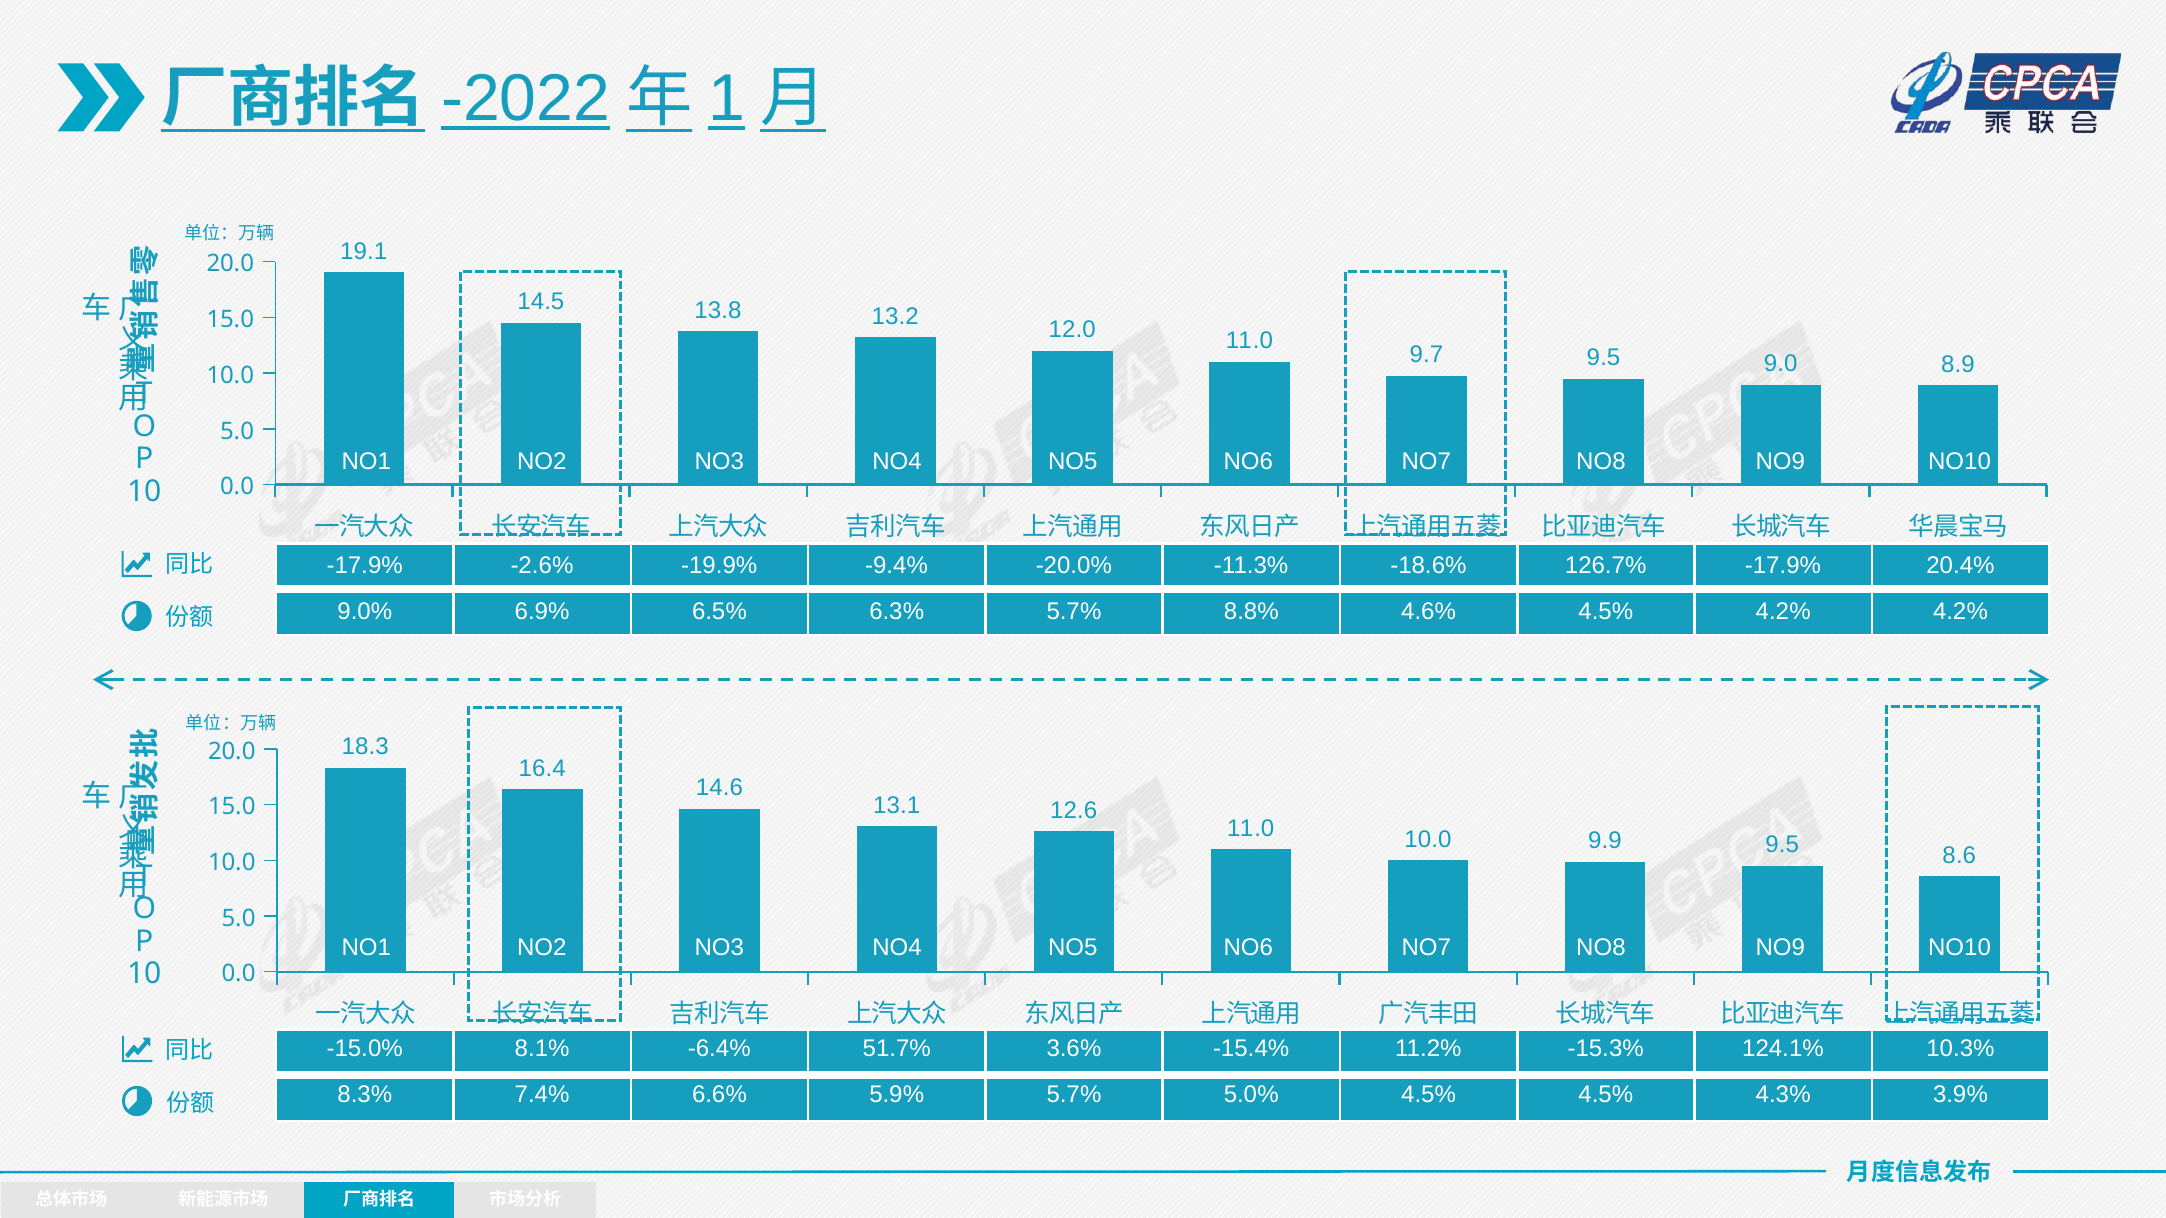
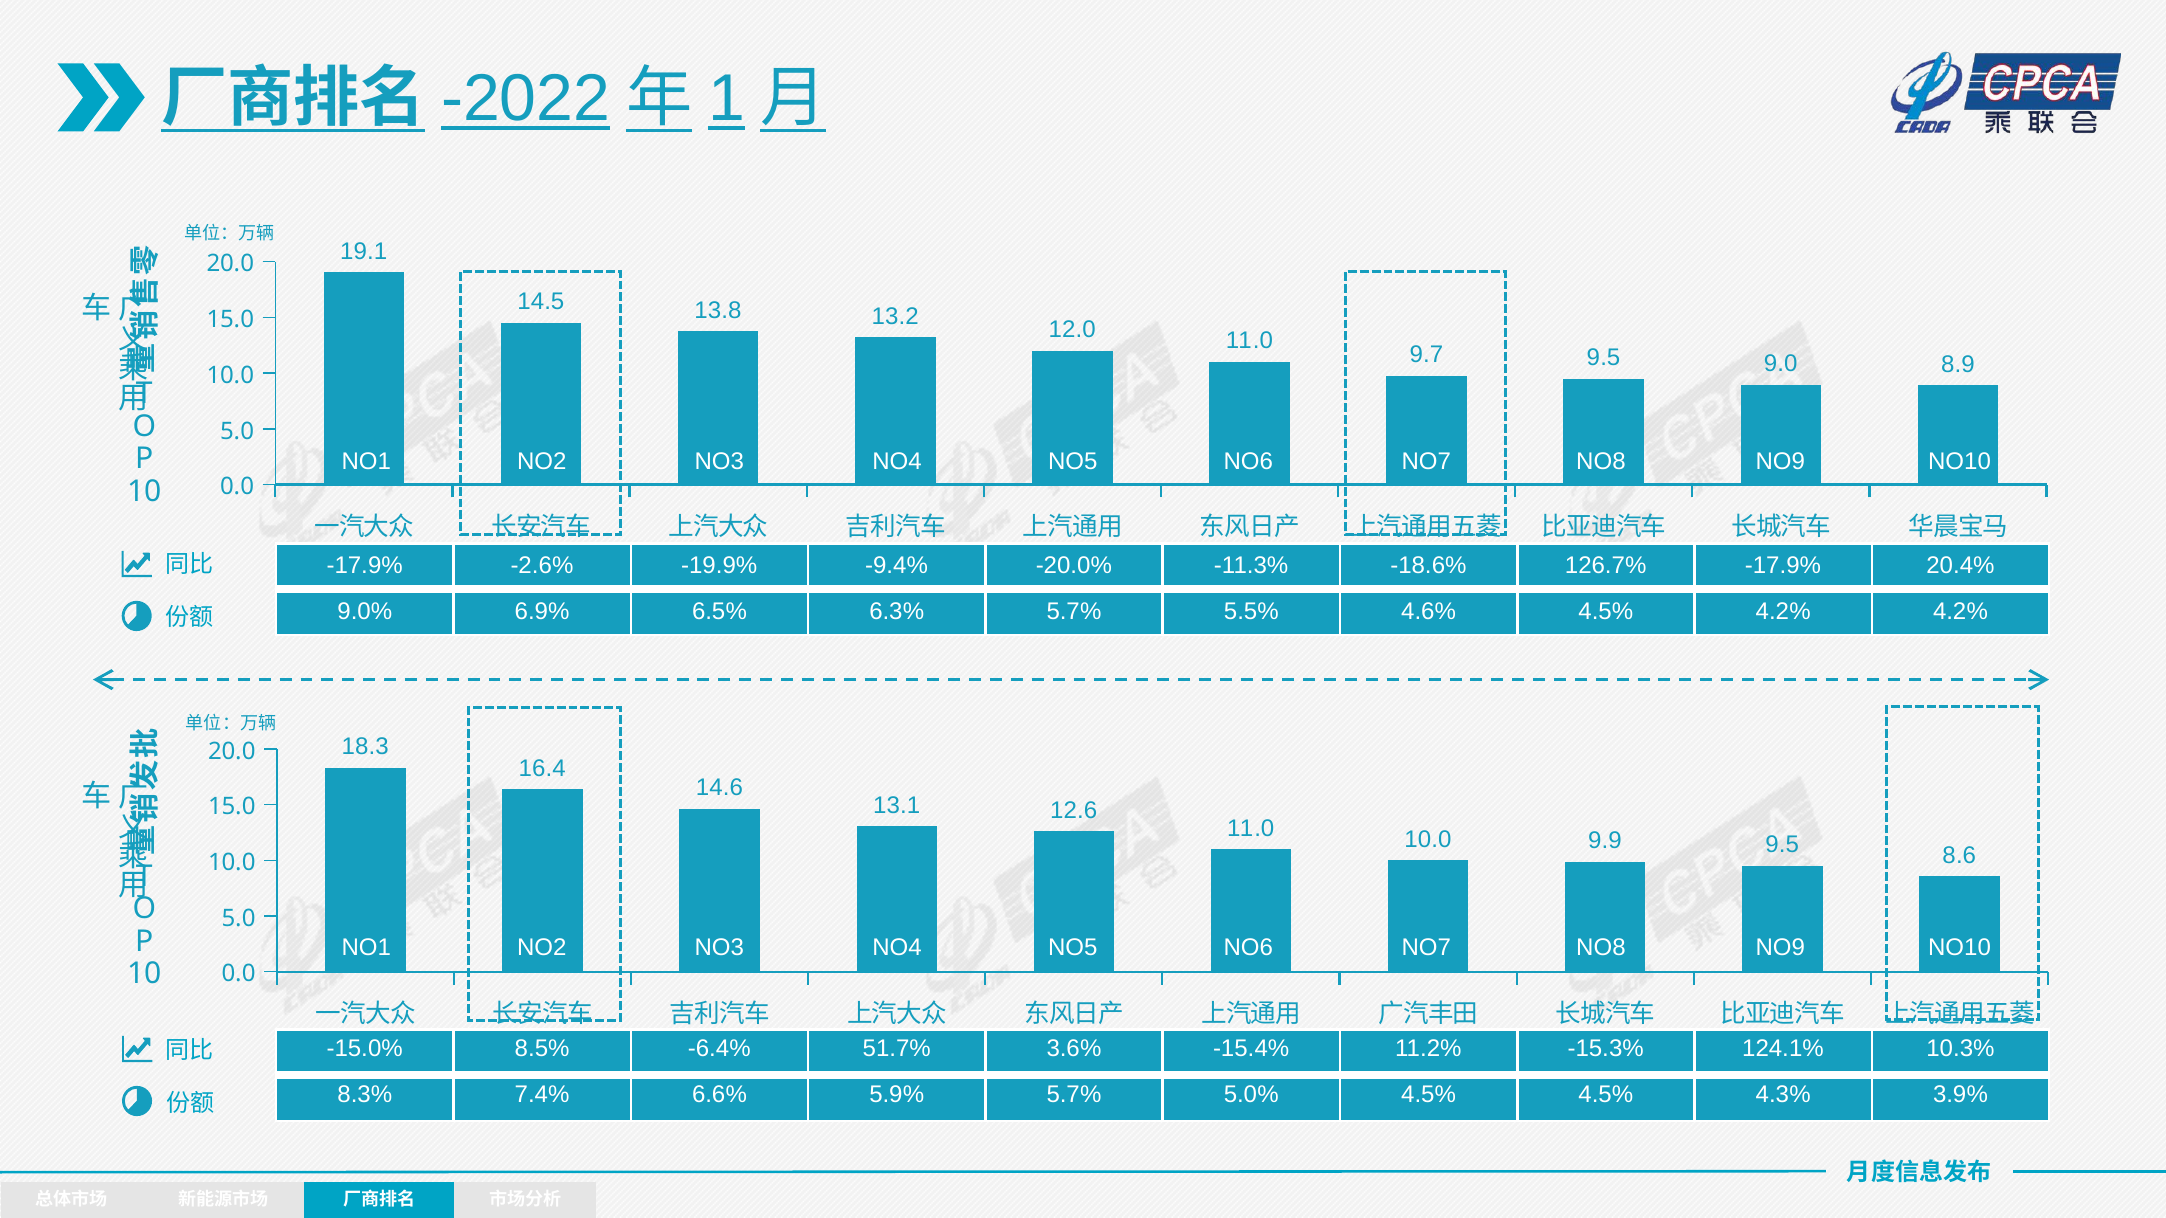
8.8%: 8.8% -> 5.5% (1251, 611)
8.1%: 8.1% -> 8.5% (542, 1049)
